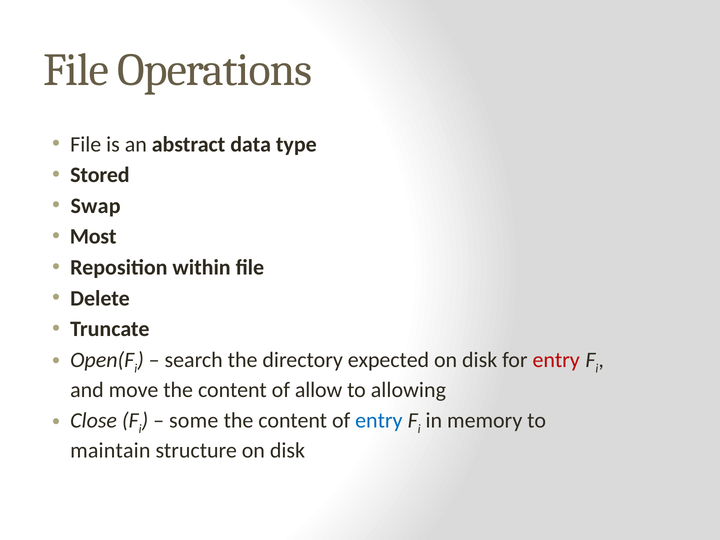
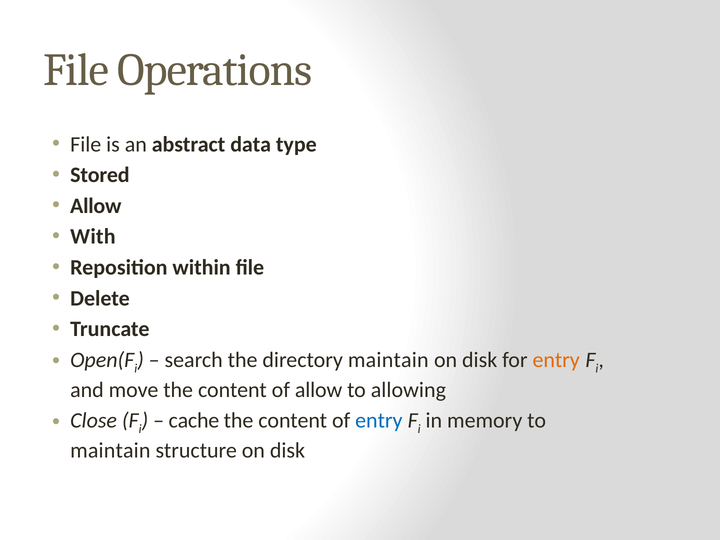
Swap: Swap -> Allow (96, 206)
Most: Most -> With (93, 237)
directory expected: expected -> maintain (388, 360)
entry colour: red -> orange (556, 360)
some: some -> cache (194, 421)
